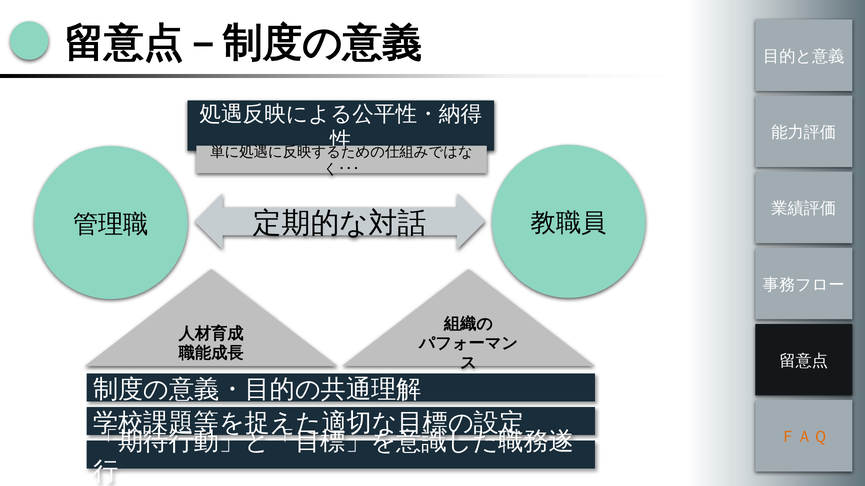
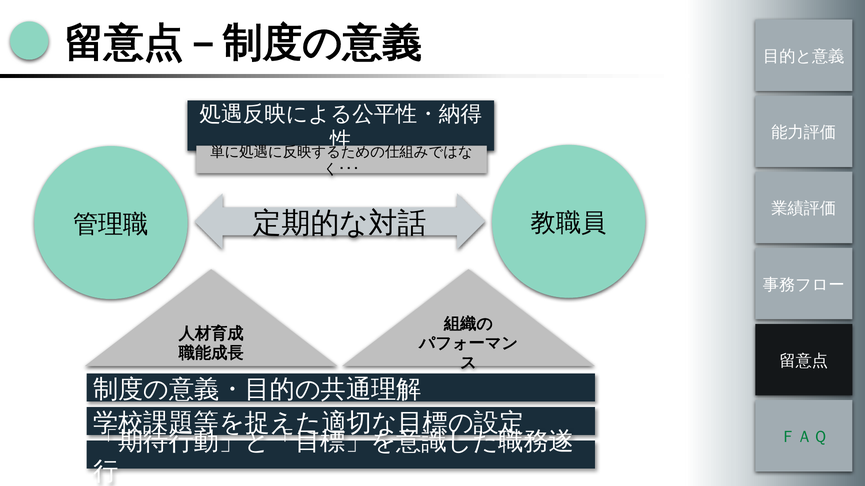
ＦＡＱ colour: orange -> green (804, 437)
